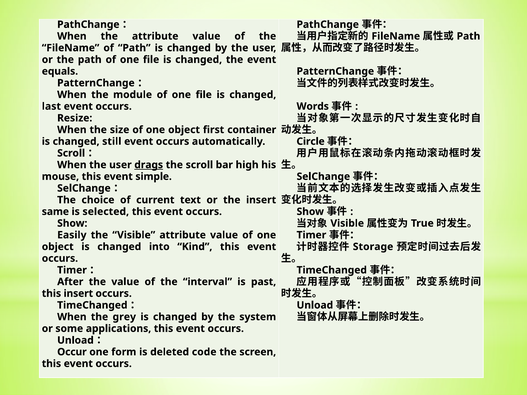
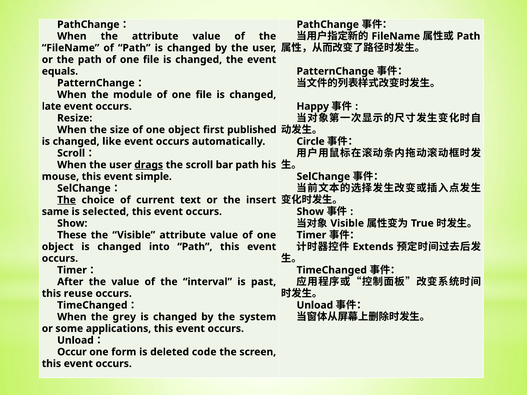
last: last -> late (52, 106)
Words: Words -> Happy (313, 106)
container: container -> published (252, 130)
still: still -> like (112, 142)
bar high: high -> path (247, 165)
The underline: none -> present (67, 200)
Easily: Easily -> These (72, 235)
Storage: Storage -> Extends (373, 247)
into Kind: Kind -> Path (195, 247)
this insert: insert -> reuse (78, 294)
